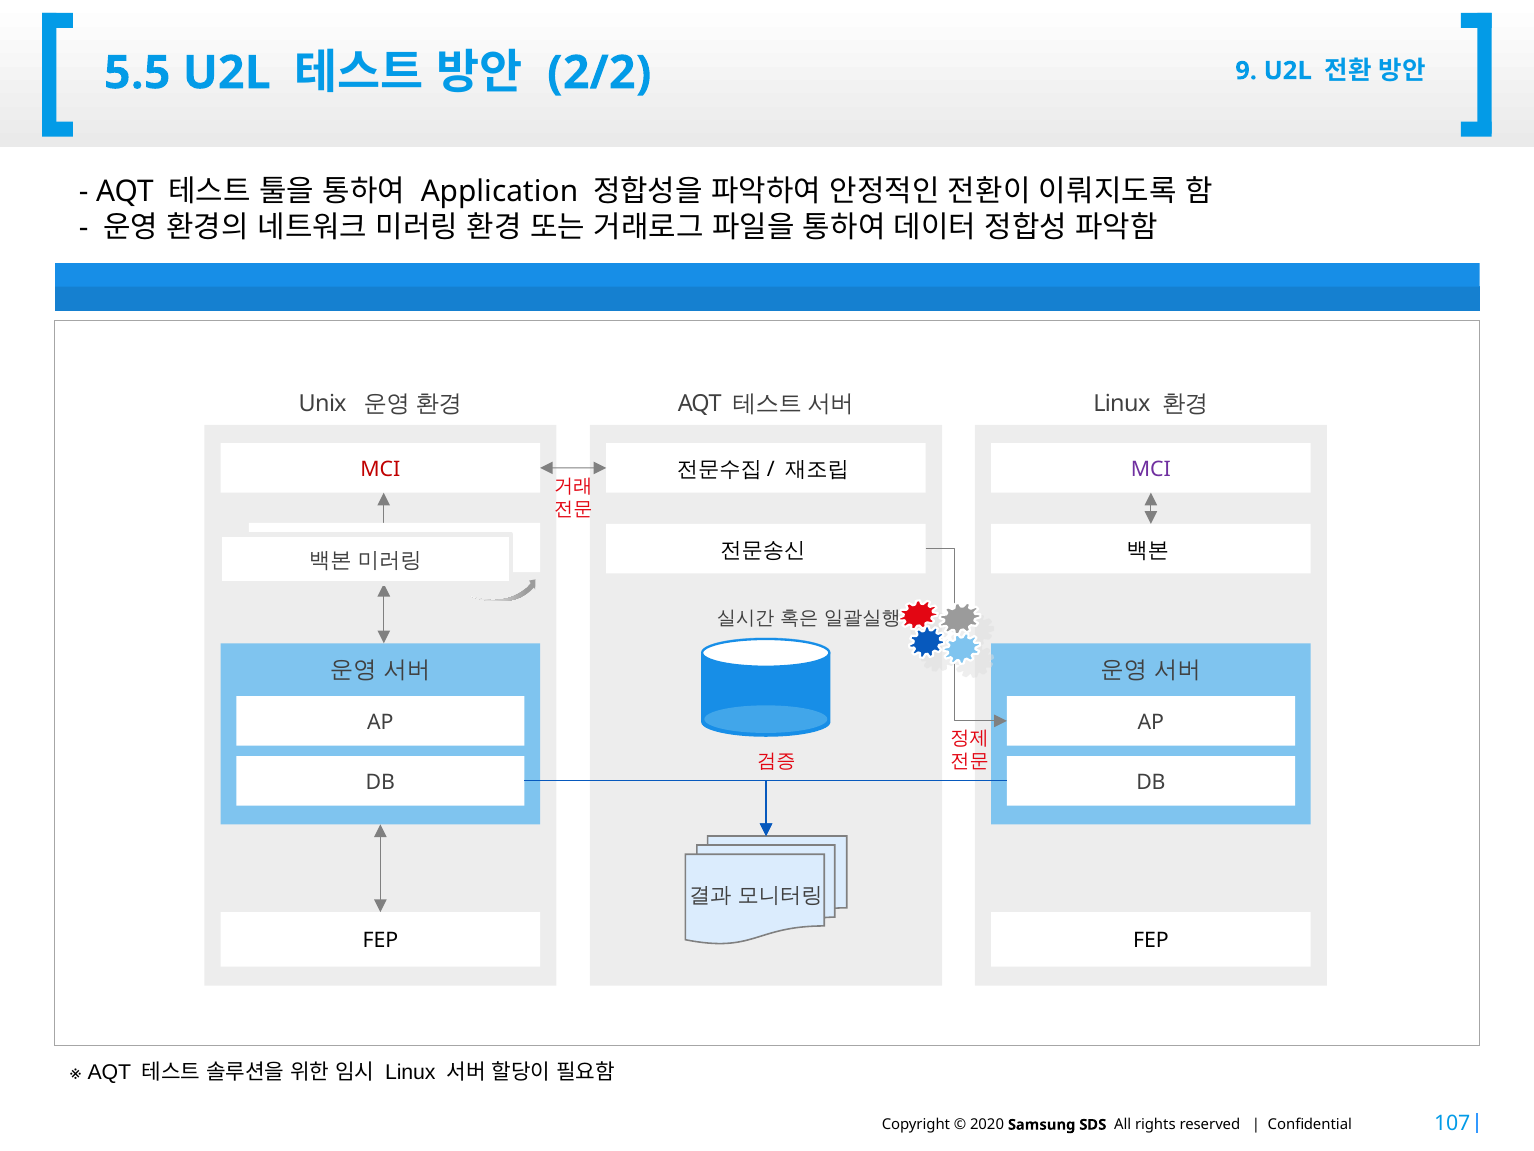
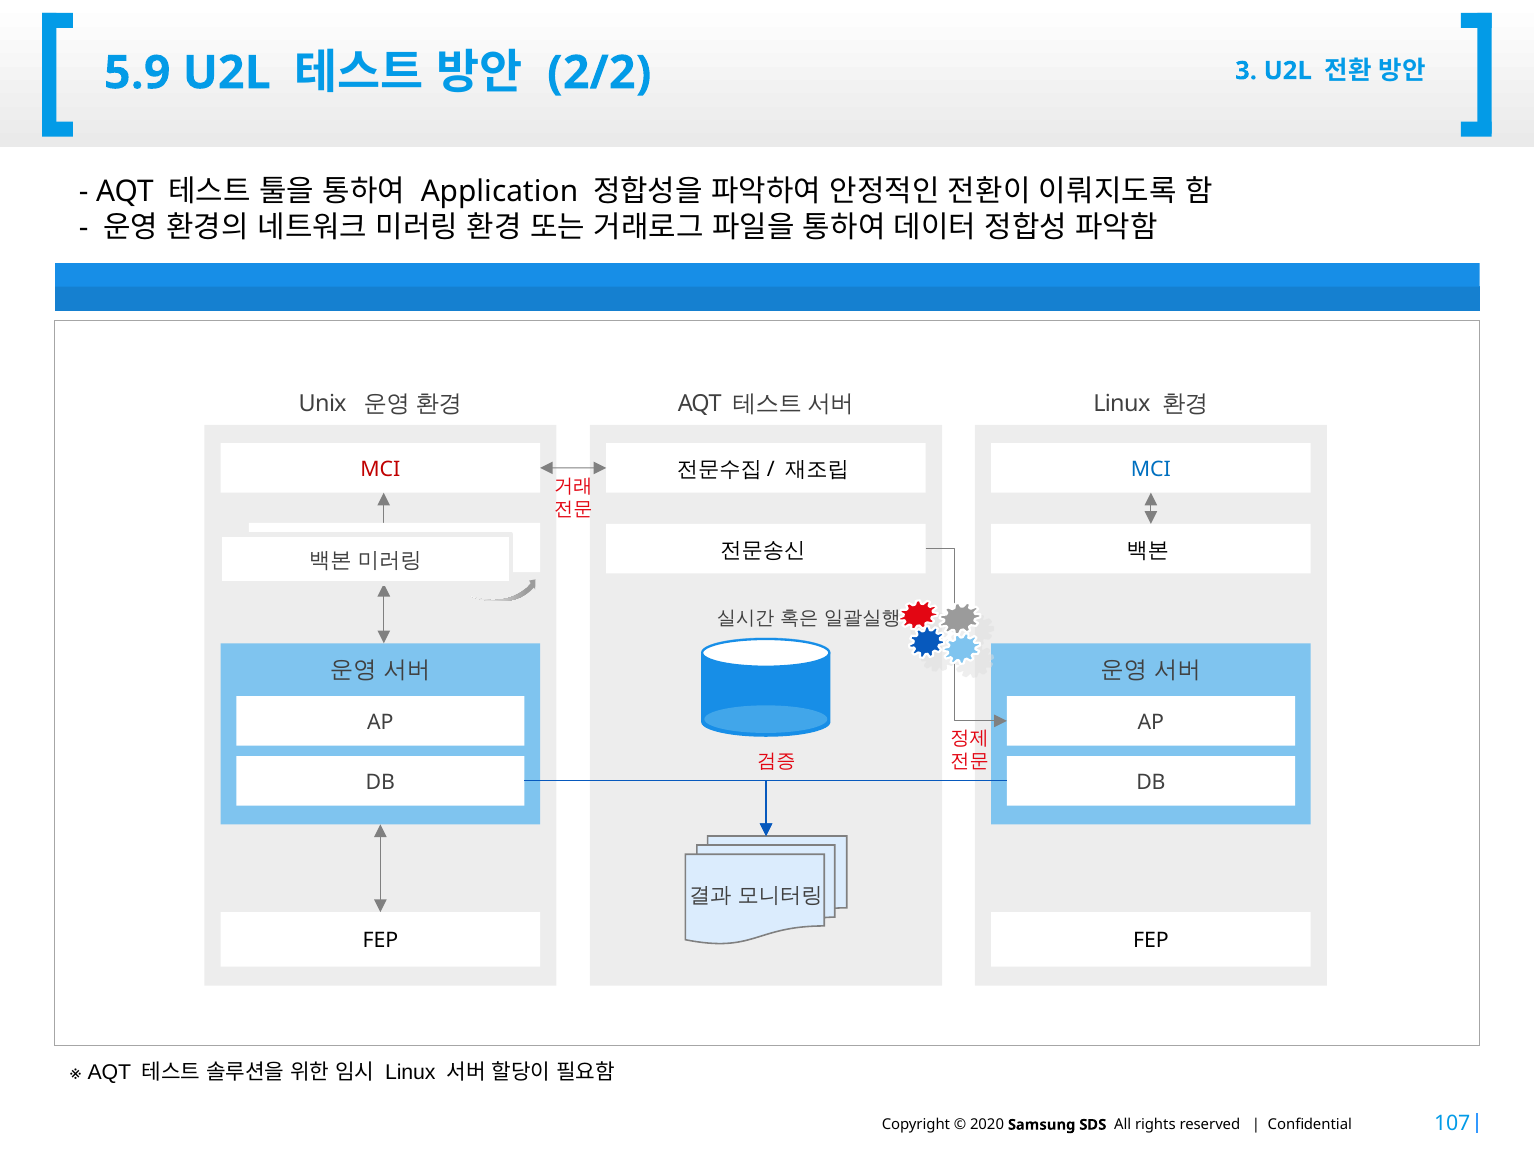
5.5: 5.5 -> 5.9 (137, 73)
9: 9 -> 3 (1246, 71)
MCI colour: purple -> blue (1151, 469)
